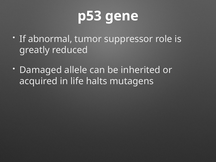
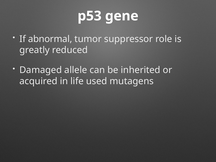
halts: halts -> used (97, 81)
